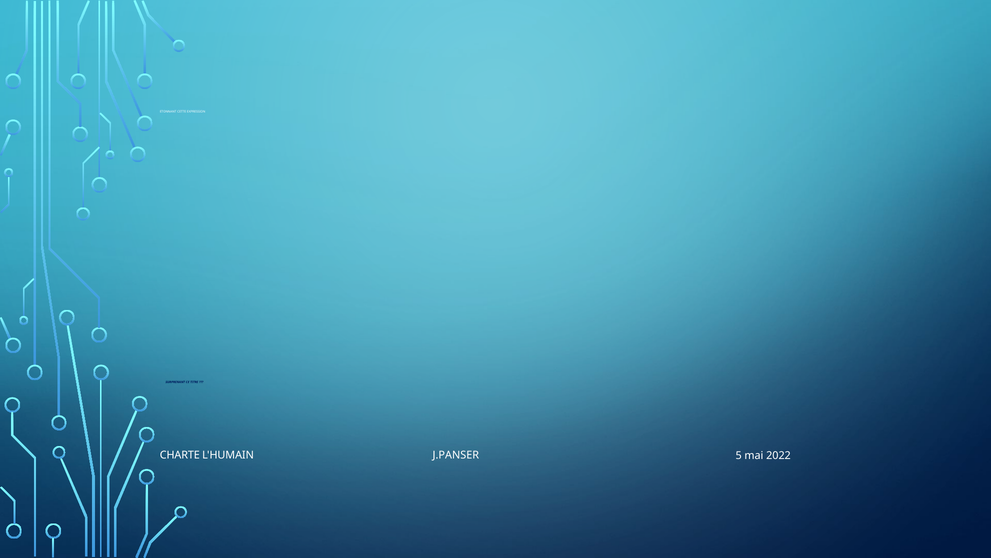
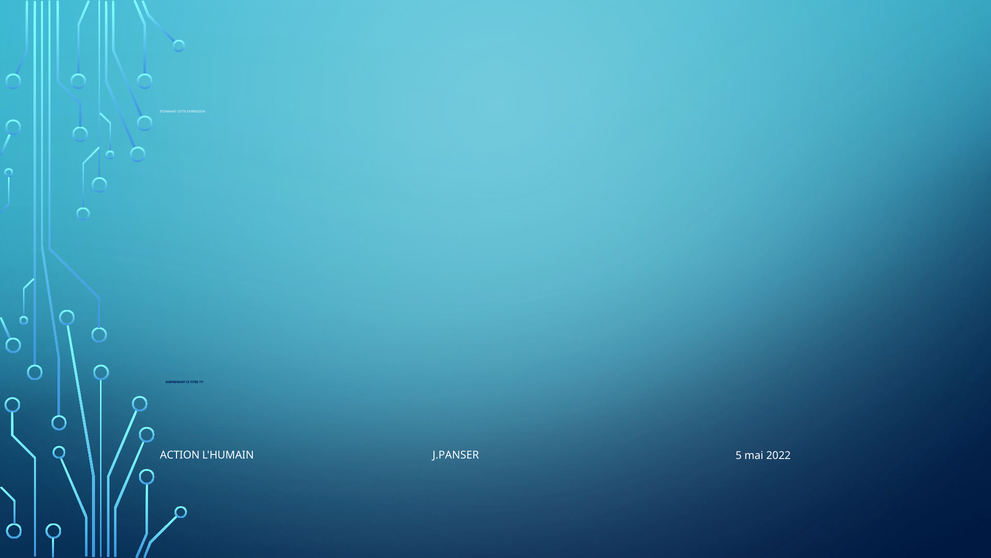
CHARTE: CHARTE -> ACTION (180, 454)
